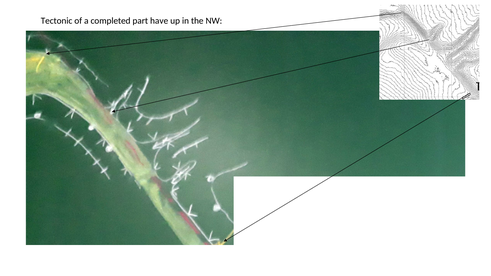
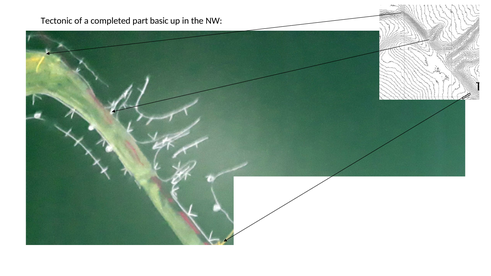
have: have -> basic (159, 21)
